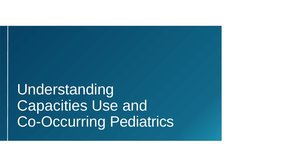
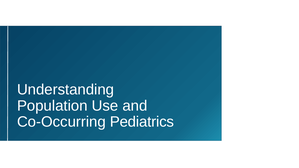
Capacities: Capacities -> Population (52, 106)
